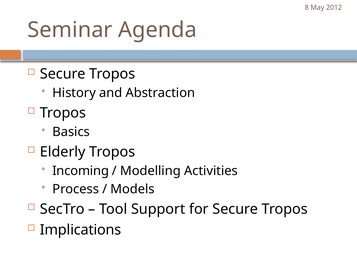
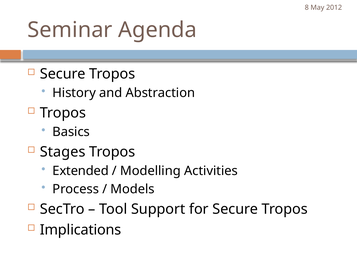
Elderly: Elderly -> Stages (63, 152)
Incoming: Incoming -> Extended (81, 171)
